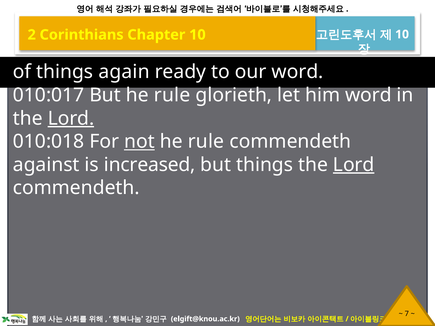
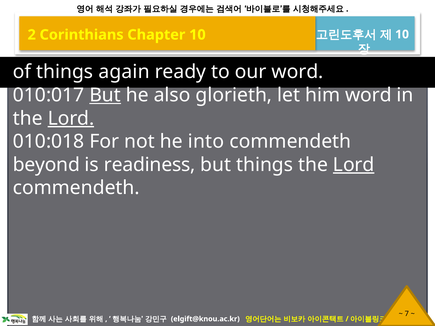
But underline: none -> present (105, 95)
rule: rule -> also (172, 95)
not underline: present -> none (139, 142)
rule: rule -> into (206, 142)
against: against -> beyond (46, 165)
increased: increased -> readiness (150, 165)
